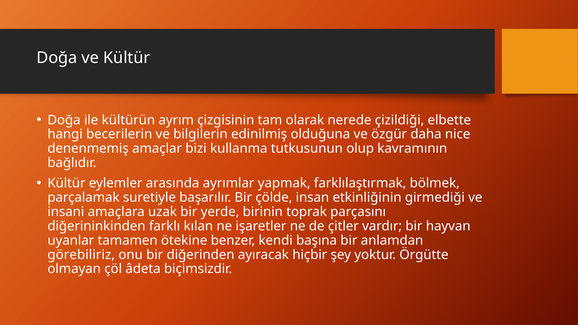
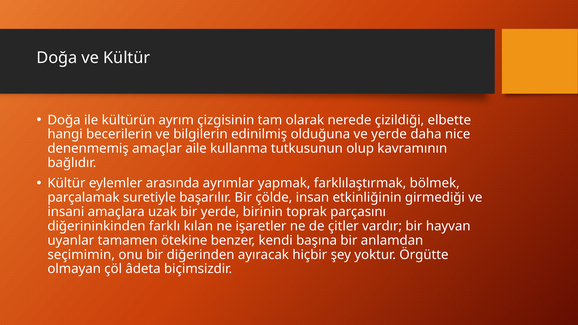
ve özgür: özgür -> yerde (389, 134)
bizi: bizi -> aile (196, 149)
görebiliriz: görebiliriz -> seçimimin (81, 255)
